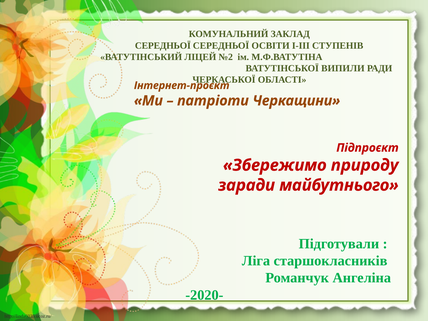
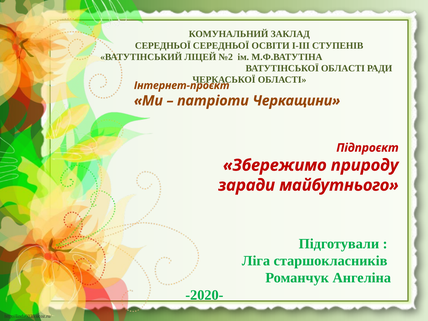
ВАТУТІНСЬКОЇ ВИПИЛИ: ВИПИЛИ -> ОБЛАСТІ (343, 68)
